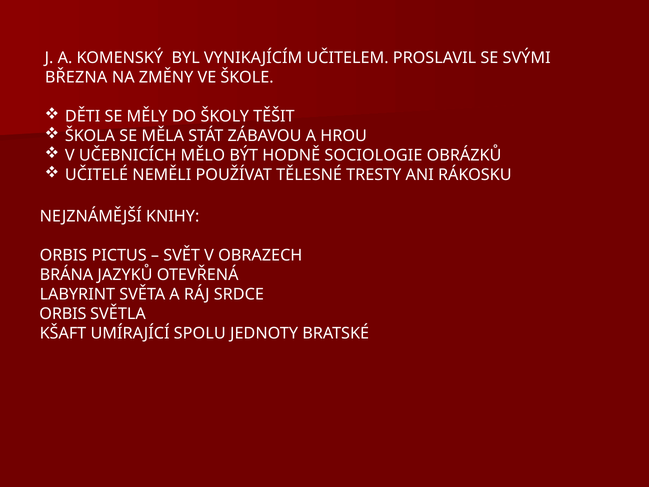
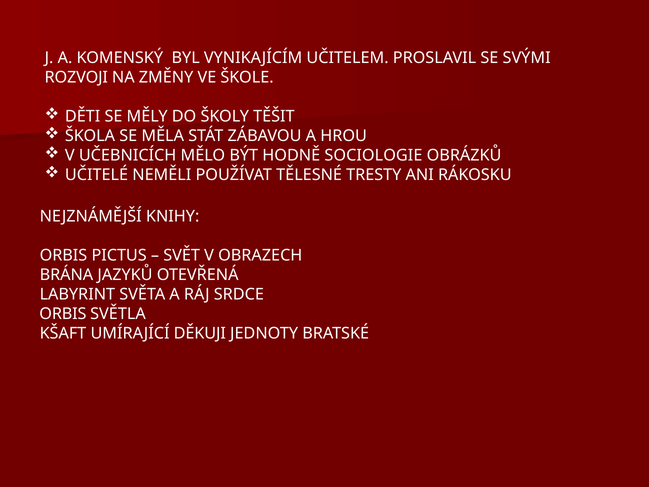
BŘEZNA: BŘEZNA -> ROZVOJI (76, 78)
SPOLU: SPOLU -> DĚKUJI (200, 333)
